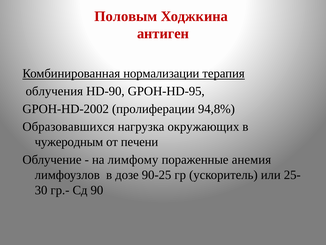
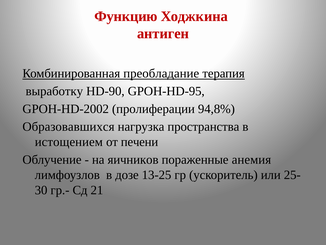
Половым: Половым -> Функцию (126, 16)
нормализации: нормализации -> преобладание (161, 73)
облучения: облучения -> выработку (54, 91)
окружающих: окружающих -> пространства (203, 126)
чужеродным: чужеродным -> истощением (69, 142)
лимфому: лимфому -> яичников (133, 159)
90-25: 90-25 -> 13-25 (157, 175)
90: 90 -> 21 (97, 190)
